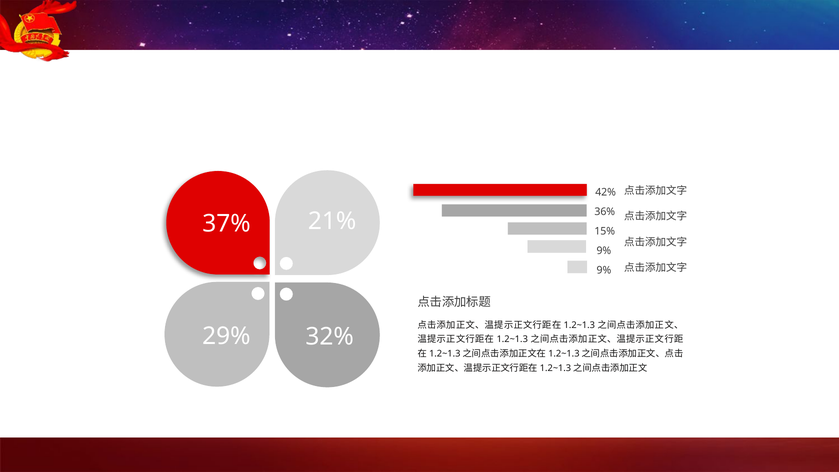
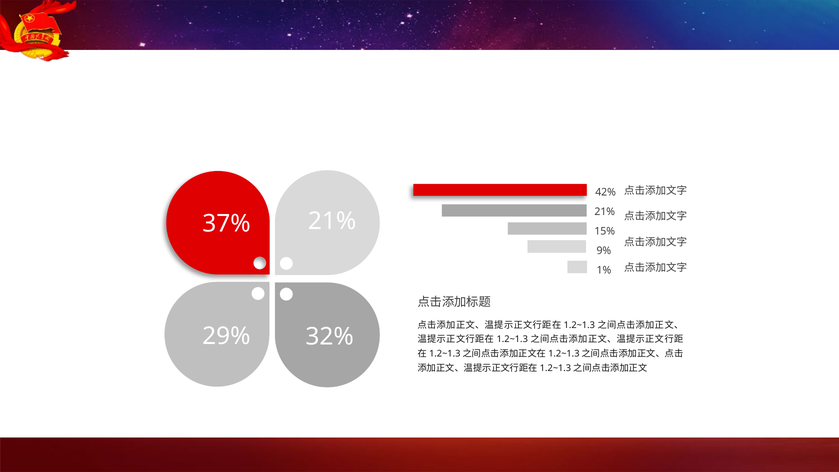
36%: 36% -> 21% (605, 212)
9%: 9% -> 1% (604, 270)
